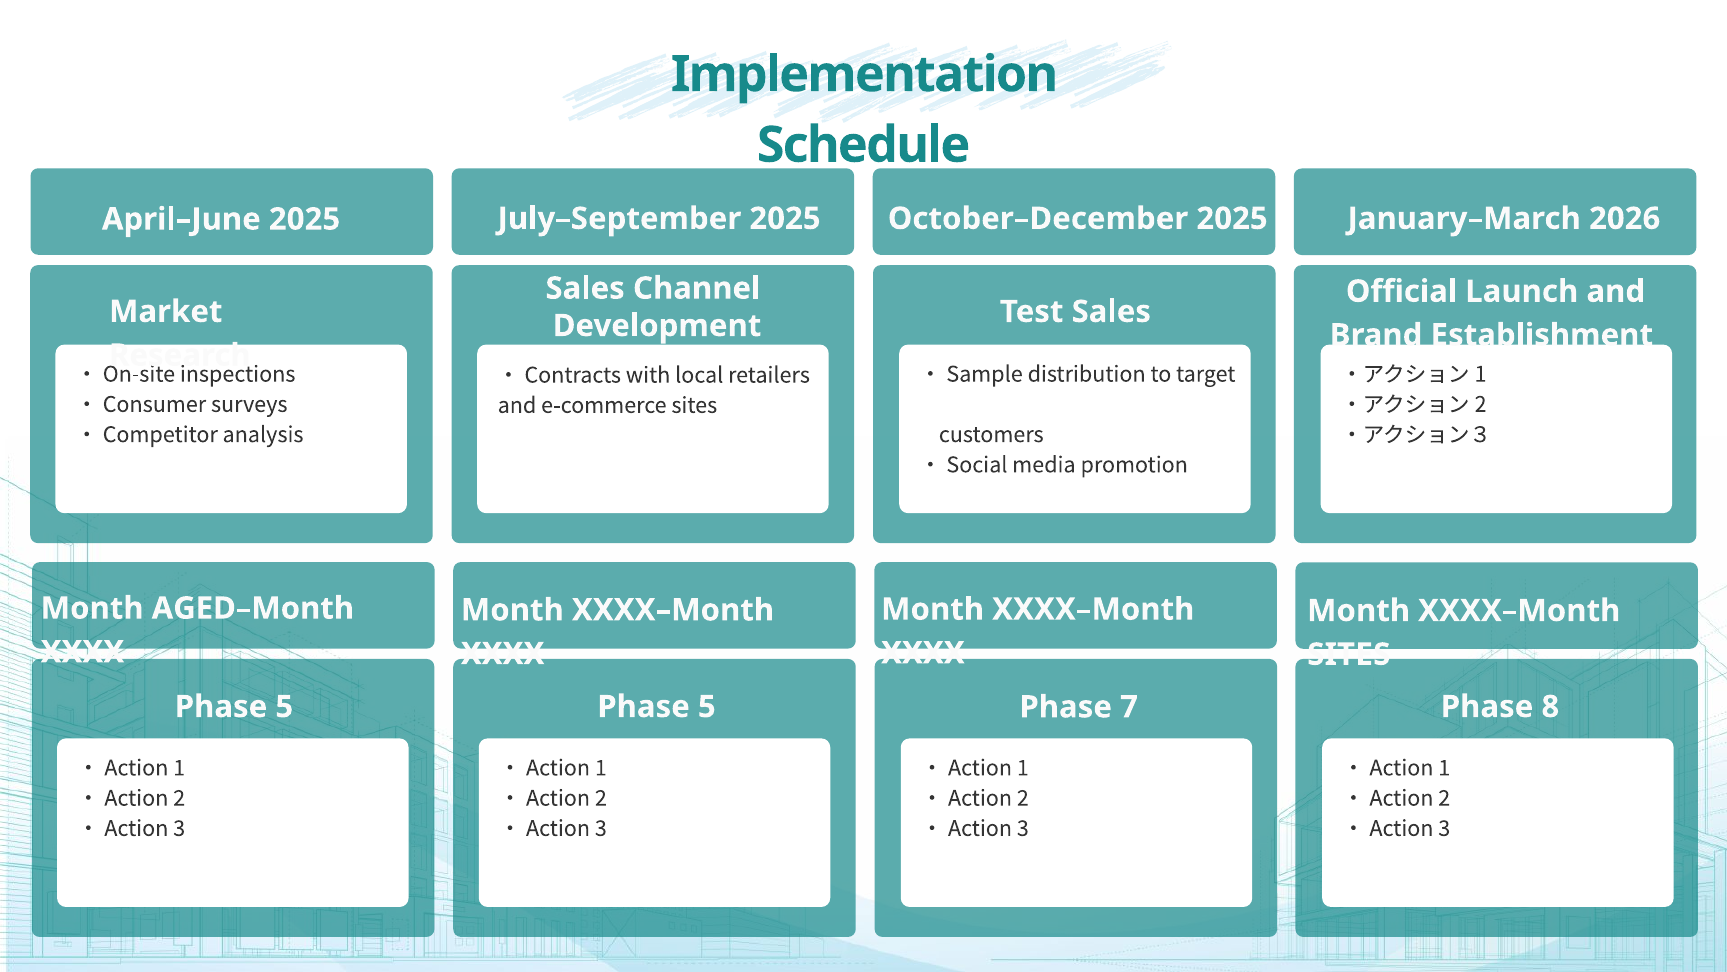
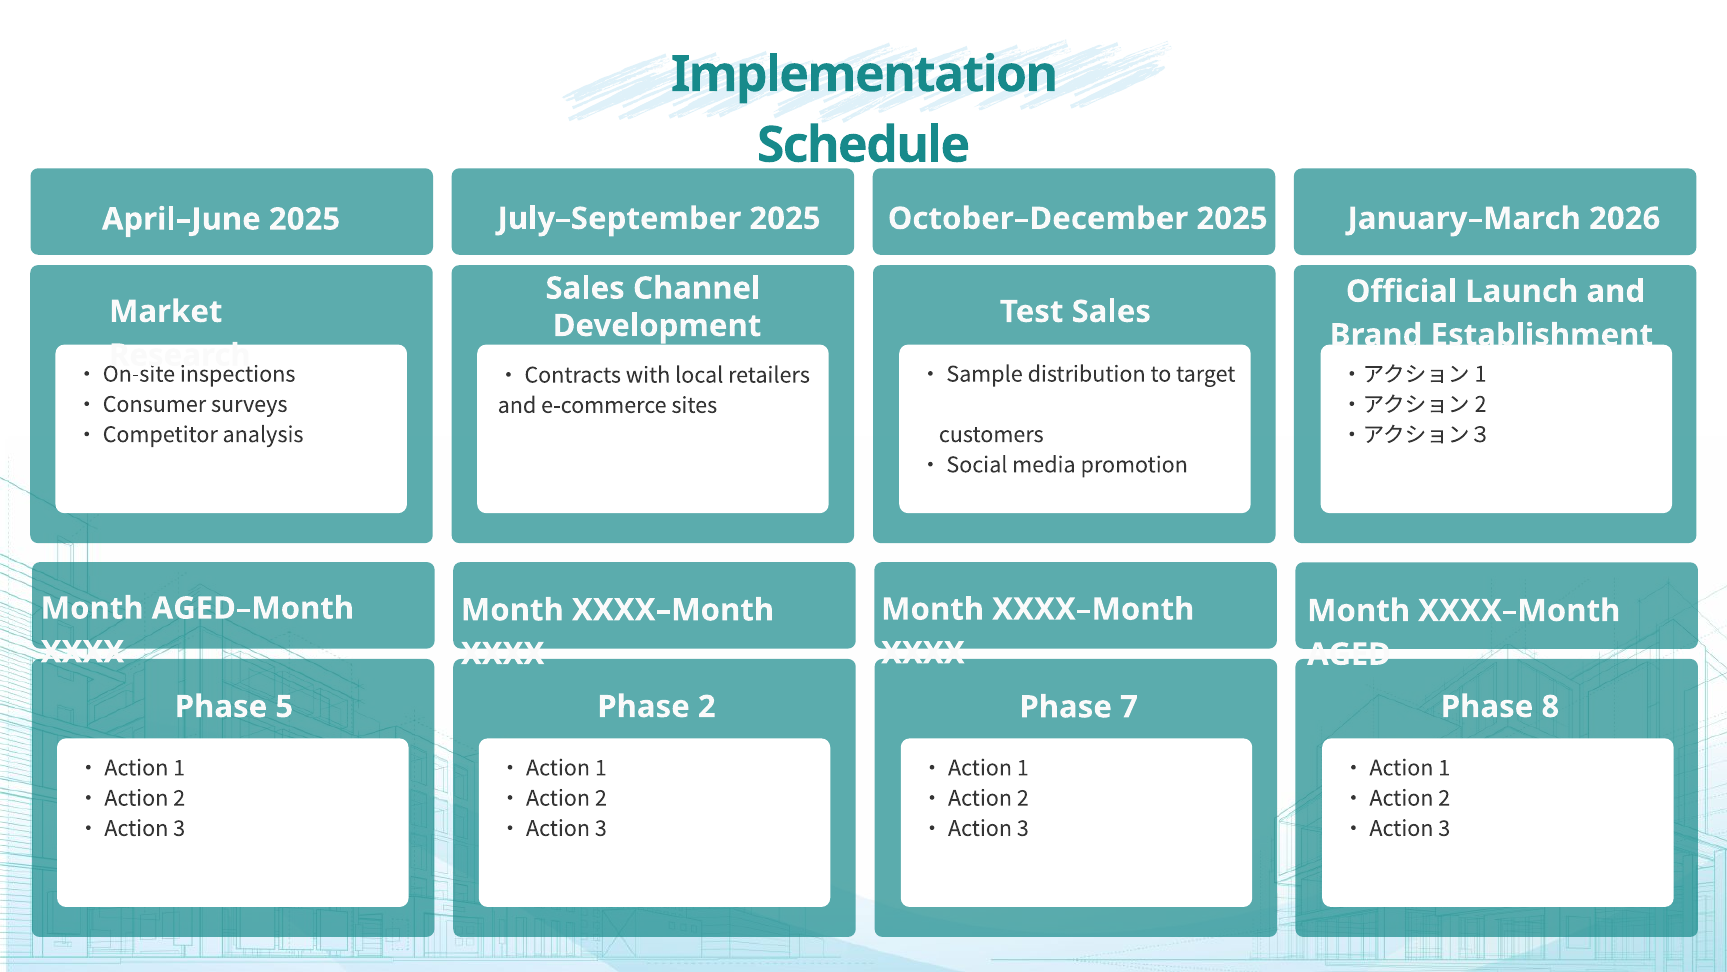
SITES: SITES -> AGED (1349, 654)
5 Phase 5: 5 -> 2 (707, 706)
